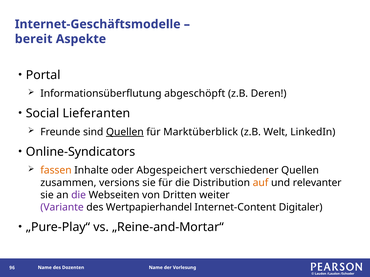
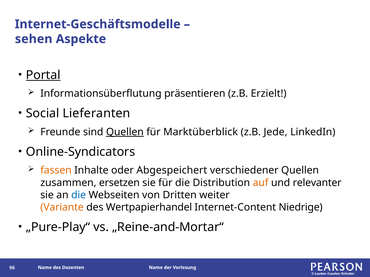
bereit: bereit -> sehen (34, 39)
Portal underline: none -> present (43, 75)
abgeschöpft: abgeschöpft -> präsentieren (195, 94)
Deren: Deren -> Erzielt (269, 94)
Welt: Welt -> Jede (276, 132)
versions: versions -> ersetzen (119, 183)
die colour: purple -> blue (79, 195)
Variante colour: purple -> orange (62, 208)
Digitaler: Digitaler -> Niedrige (301, 208)
